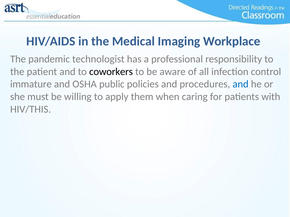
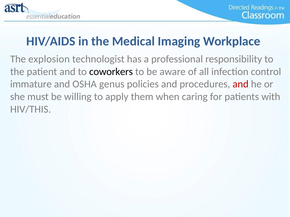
pandemic: pandemic -> explosion (49, 59)
public: public -> genus (112, 84)
and colour: blue -> red (241, 84)
